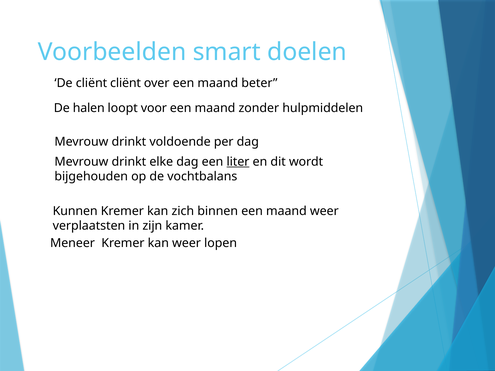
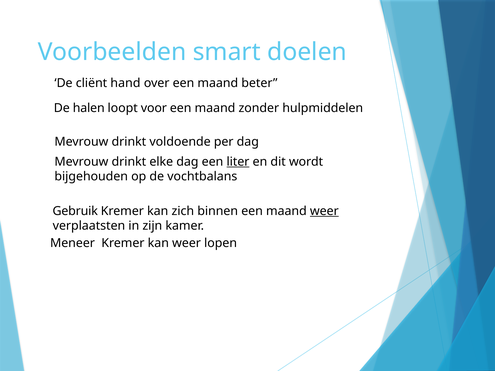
cliënt cliënt: cliënt -> hand (125, 83)
Kunnen: Kunnen -> Gebruik (75, 211)
weer underline: none -> present (324, 211)
